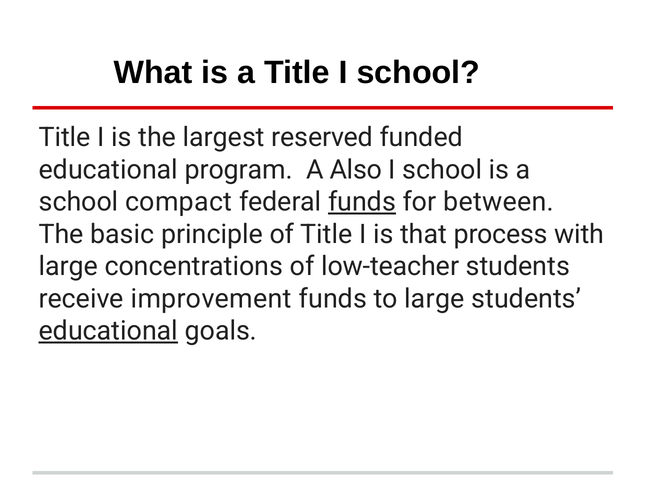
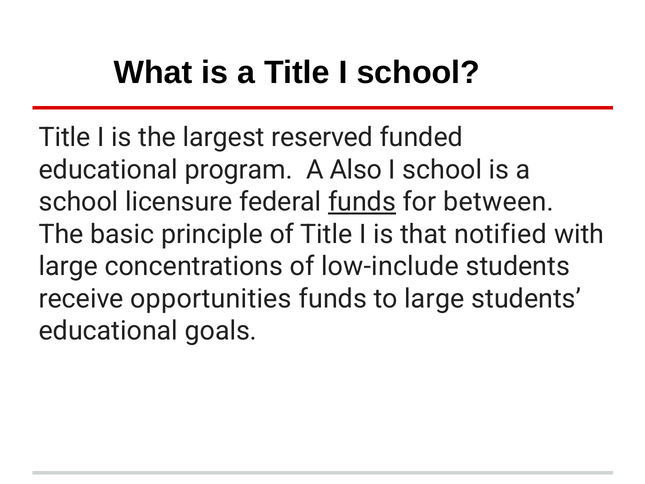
compact: compact -> licensure (179, 202)
process: process -> notified (500, 234)
low-teacher: low-teacher -> low-include (390, 266)
improvement: improvement -> opportunities (211, 299)
educational underline: present -> none (108, 331)
